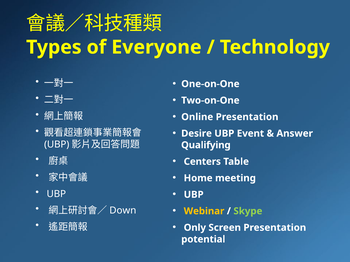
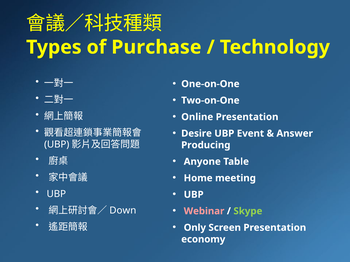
Everyone: Everyone -> Purchase (156, 47)
Qualifying: Qualifying -> Producing (206, 145)
Centers: Centers -> Anyone (202, 162)
Webinar colour: yellow -> pink (204, 211)
potential: potential -> economy (203, 240)
